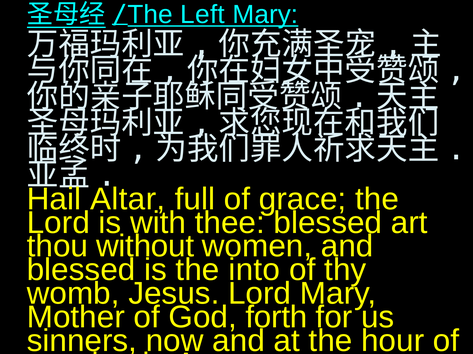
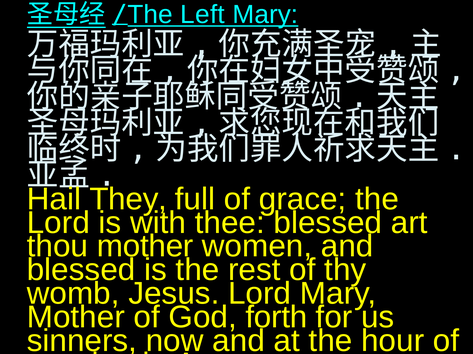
Altar: Altar -> They (128, 199)
thou without: without -> mother (145, 247)
into: into -> rest (254, 270)
